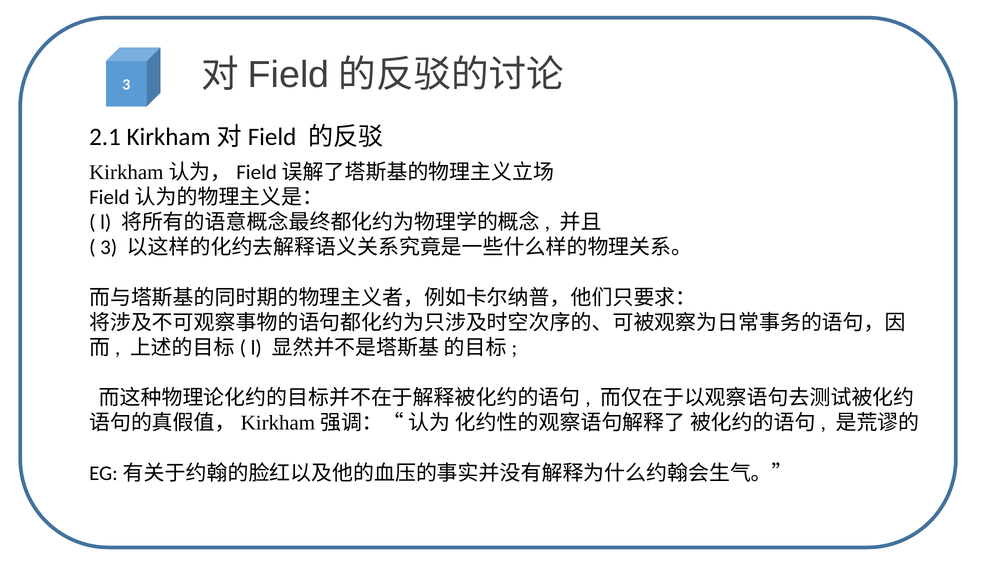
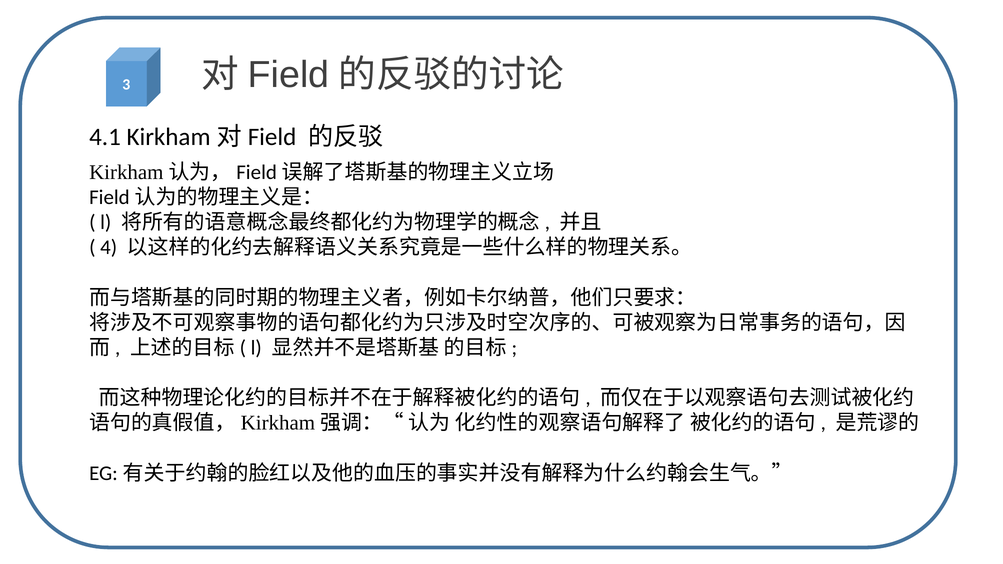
2.1: 2.1 -> 4.1 (105, 137)
3: 3 -> 4 (109, 248)
